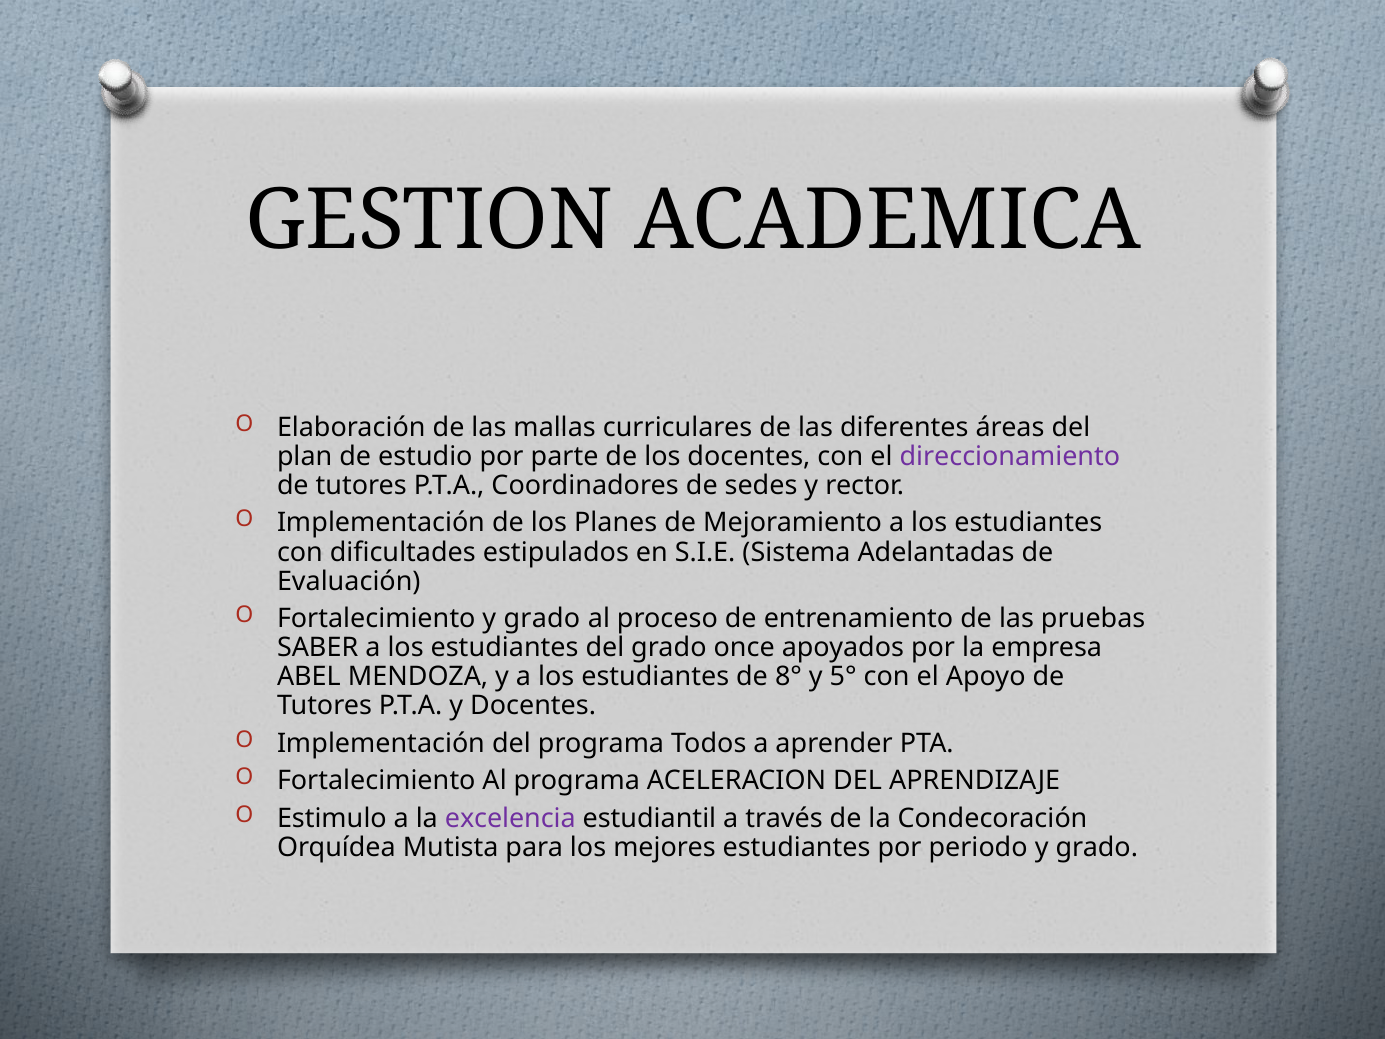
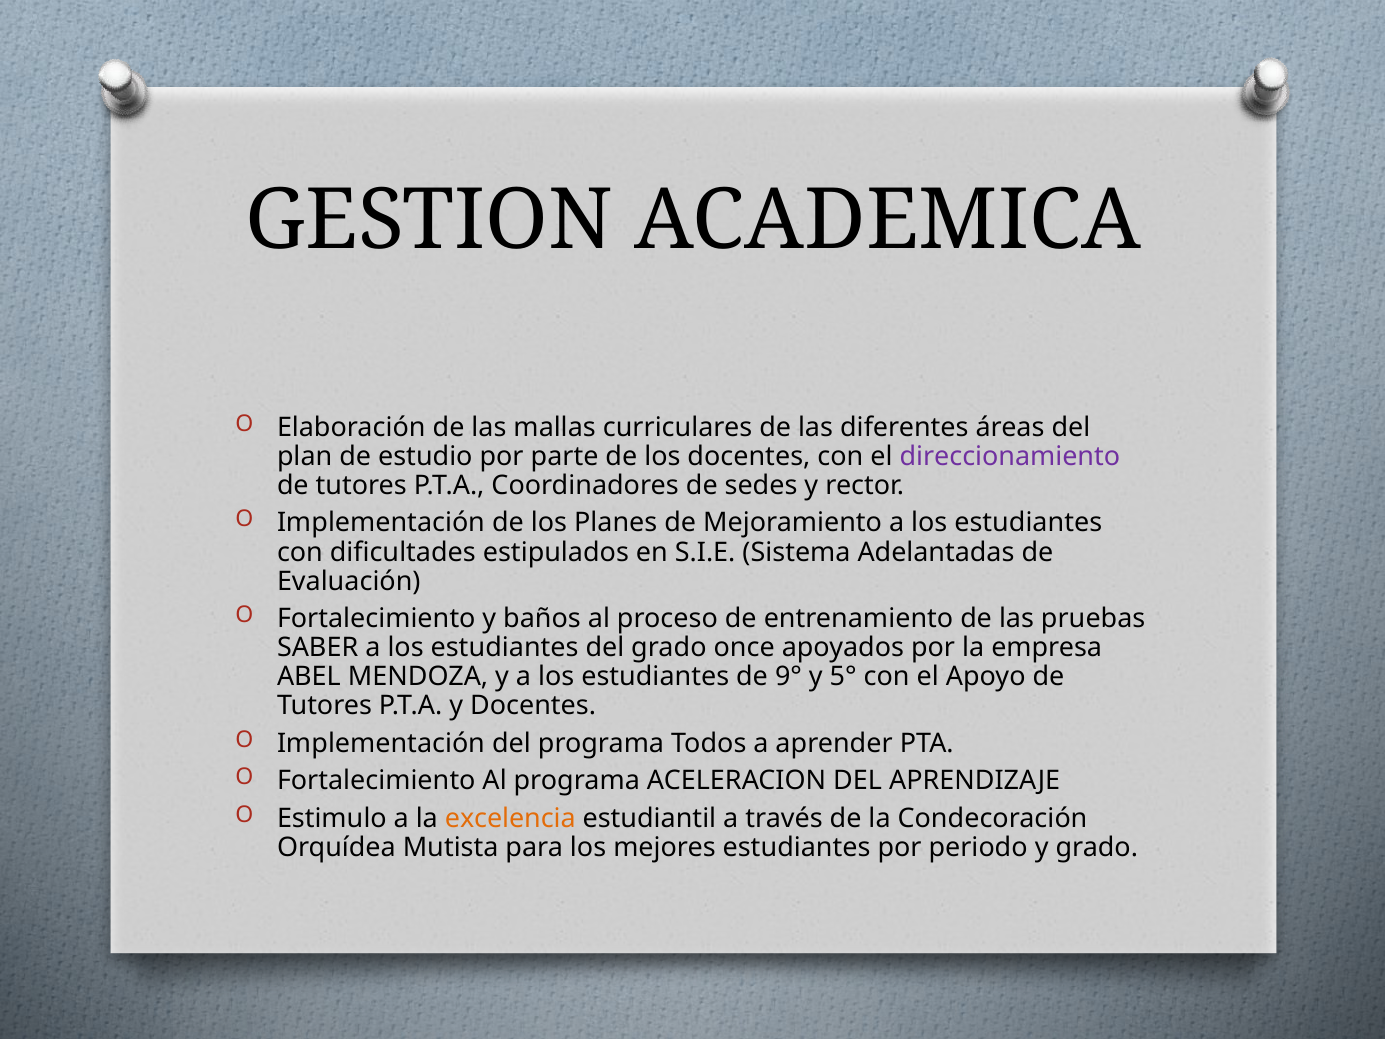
Fortalecimiento y grado: grado -> baños (542, 619)
8°: 8° -> 9° (789, 677)
excelencia colour: purple -> orange (510, 818)
